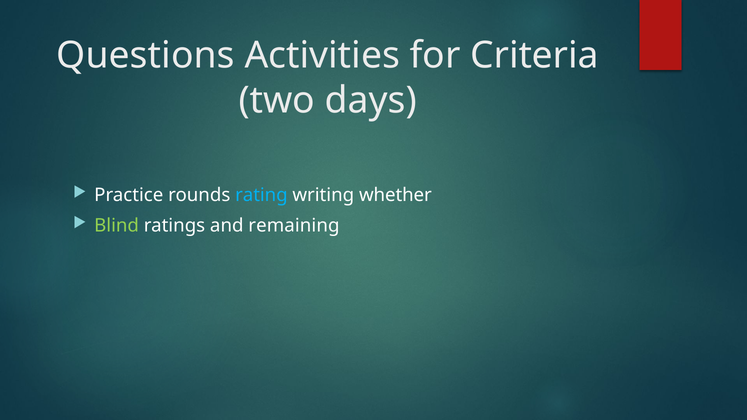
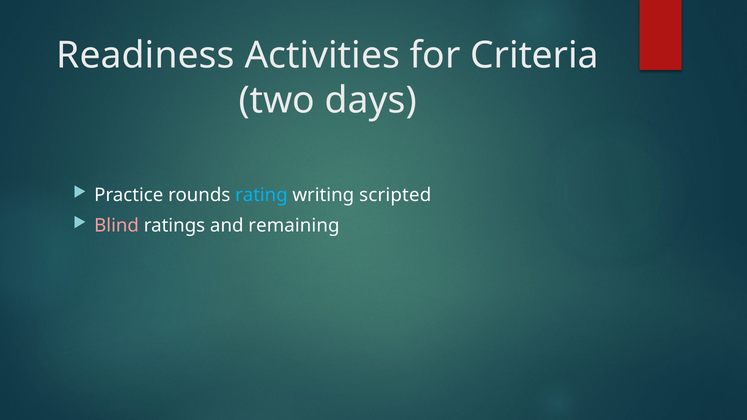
Questions: Questions -> Readiness (146, 56)
whether: whether -> scripted (395, 195)
Blind colour: light green -> pink (117, 226)
